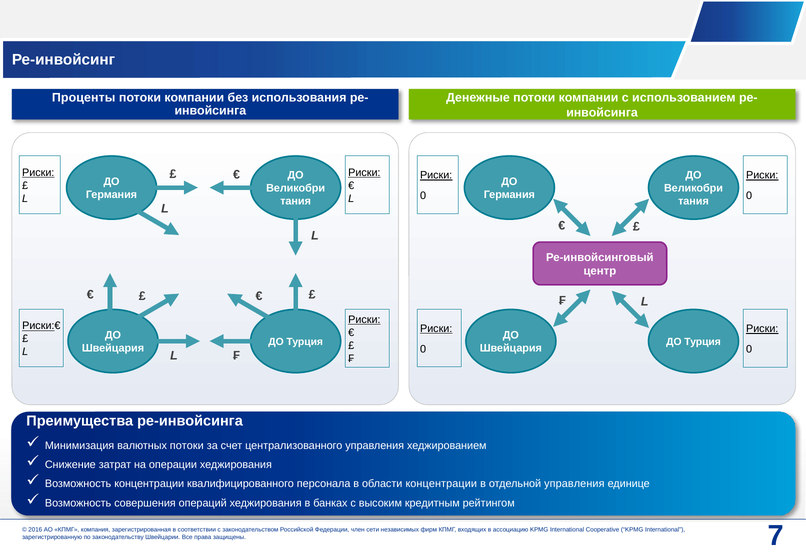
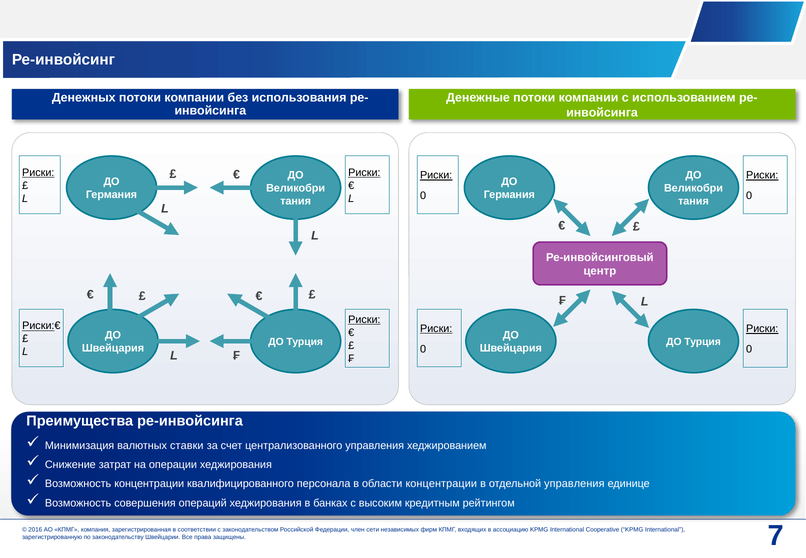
Проценты: Проценты -> Денежных (84, 97)
валютных потоки: потоки -> ставки (187, 445)
